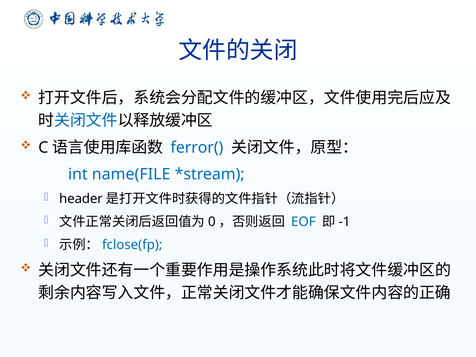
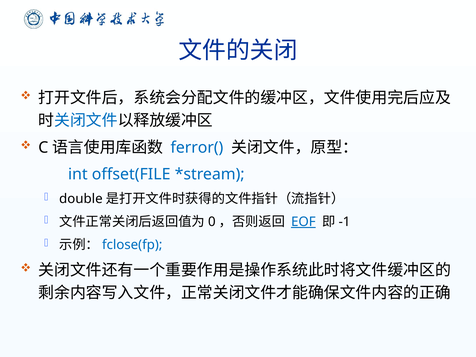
name(FILE: name(FILE -> offset(FILE (131, 174)
header: header -> double (81, 199)
EOF underline: none -> present (303, 222)
